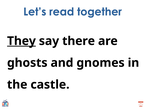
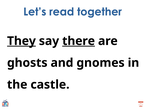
there underline: none -> present (79, 41)
